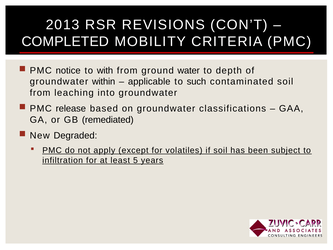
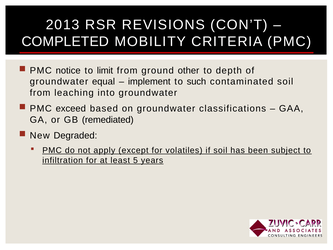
with: with -> limit (105, 70)
water: water -> other (189, 70)
within: within -> equal (104, 82)
applicable: applicable -> implement (149, 82)
release: release -> exceed (71, 108)
